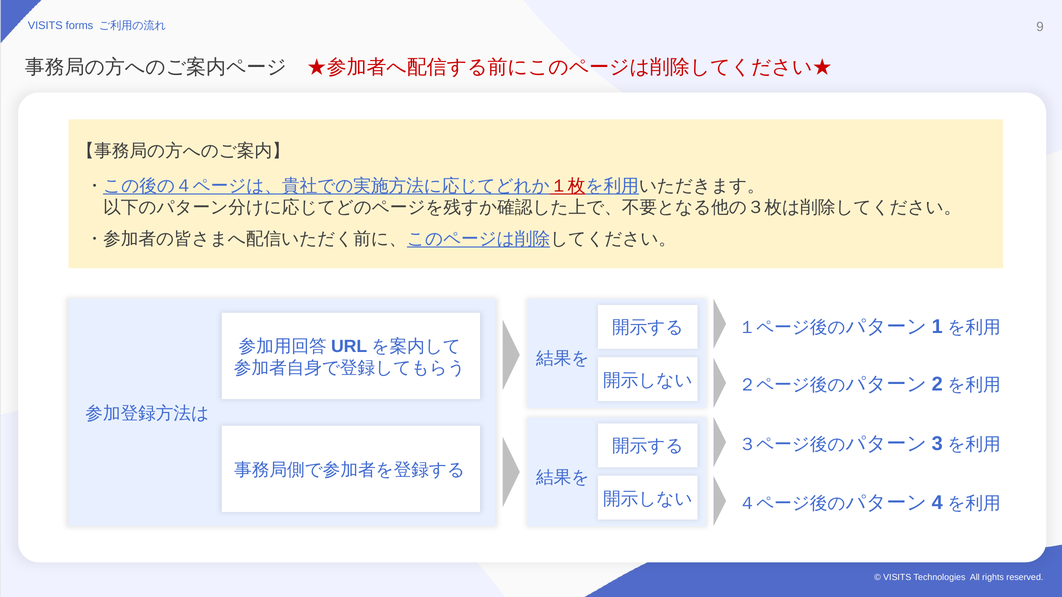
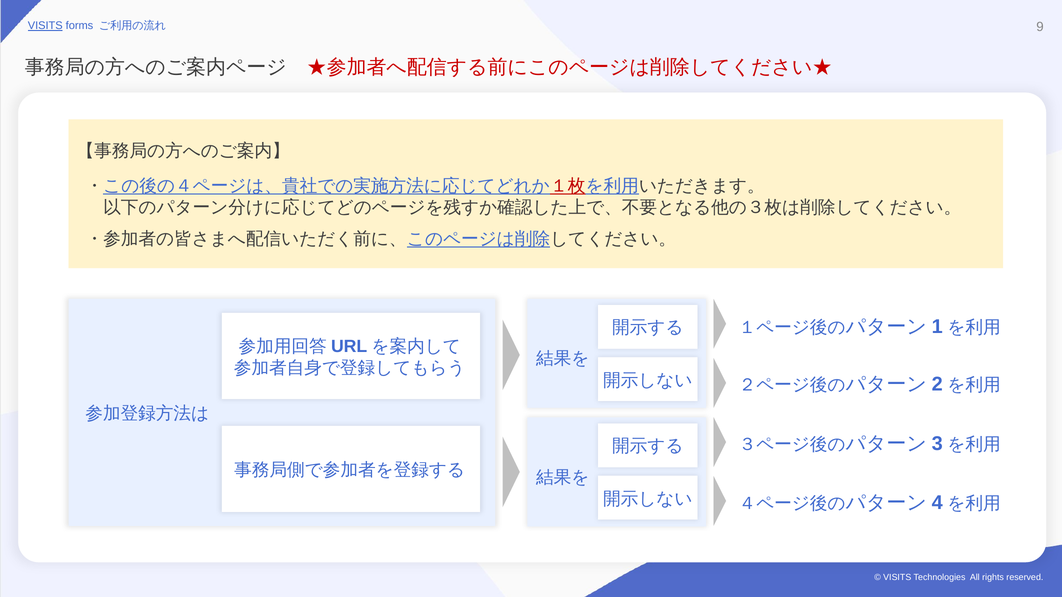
VISITS underline: none -> present (45, 26)
